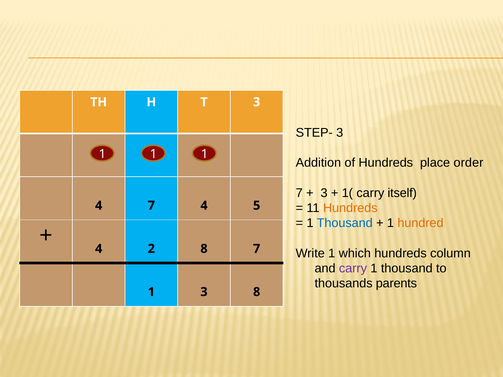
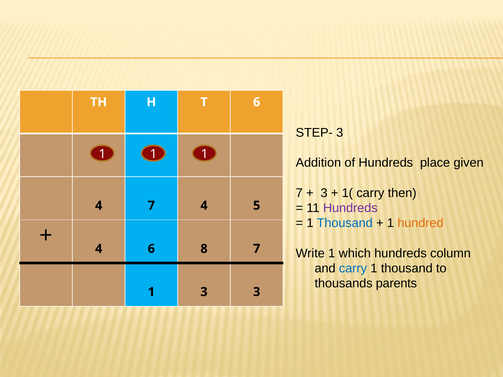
T 3: 3 -> 6 (257, 102)
order: order -> given (469, 163)
itself: itself -> then (402, 193)
Hundreds colour: orange -> purple (350, 208)
4 2: 2 -> 6 (151, 249)
carry colour: purple -> blue (353, 269)
3 8: 8 -> 3 (257, 292)
